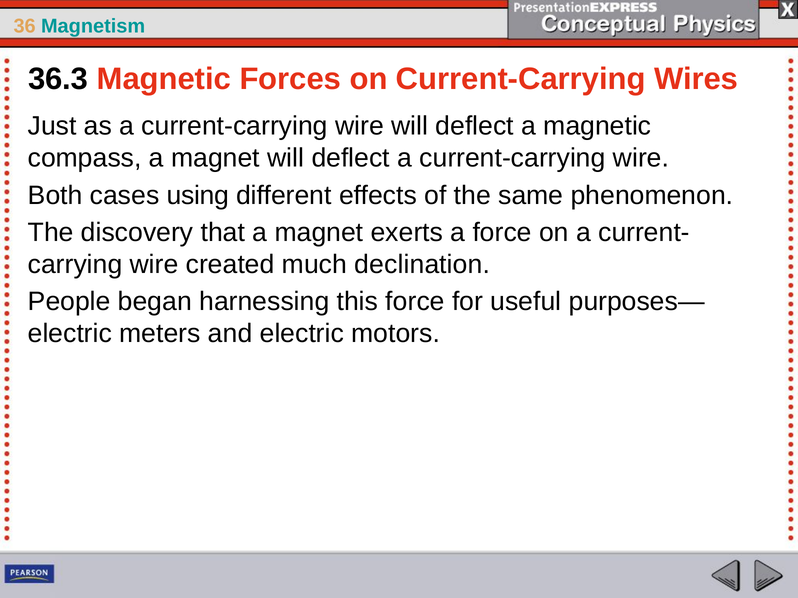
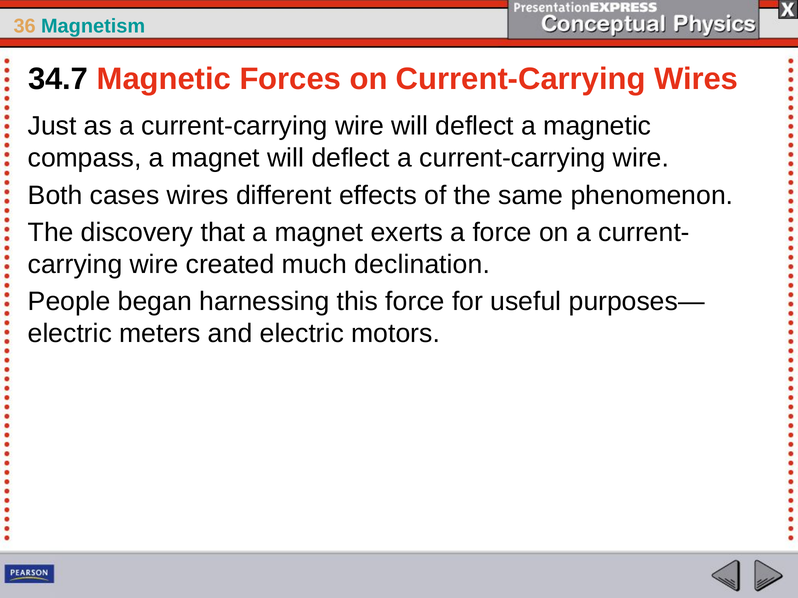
36.3: 36.3 -> 34.7 (58, 79)
cases using: using -> wires (198, 195)
